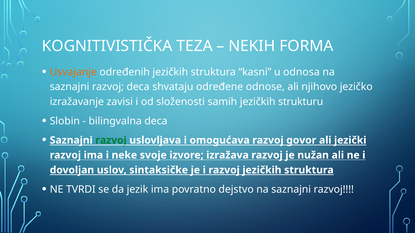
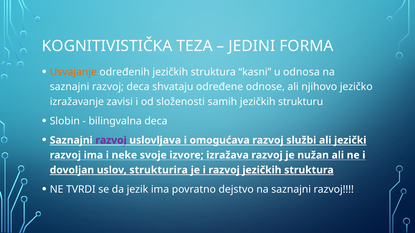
NEKIH: NEKIH -> JEDINI (252, 46)
razvoj colour: green -> purple (111, 140)
govor: govor -> službi (301, 140)
sintaksičke: sintaksičke -> strukturira (159, 170)
